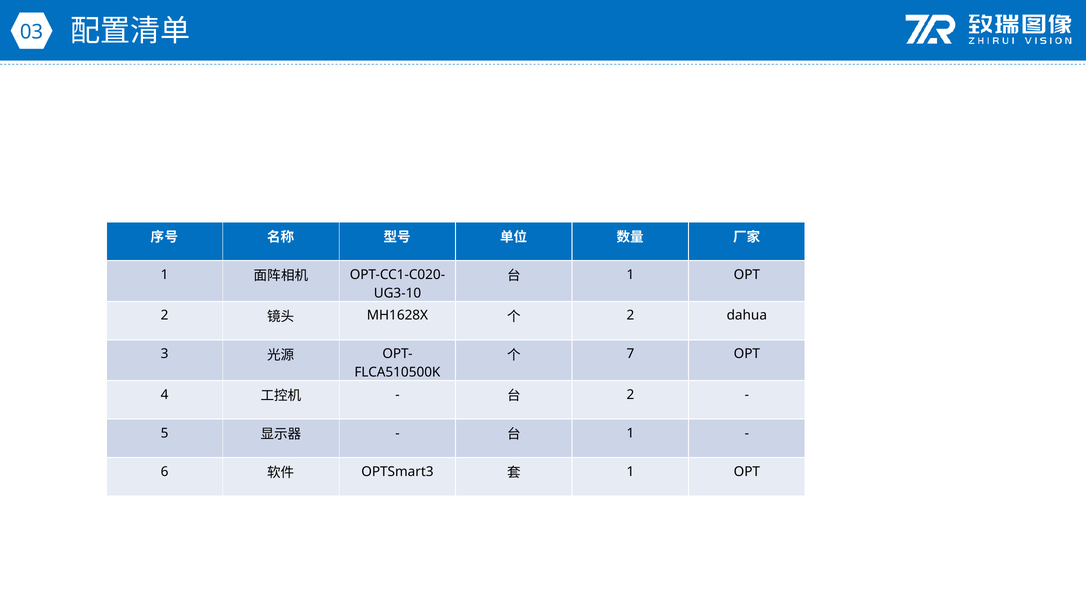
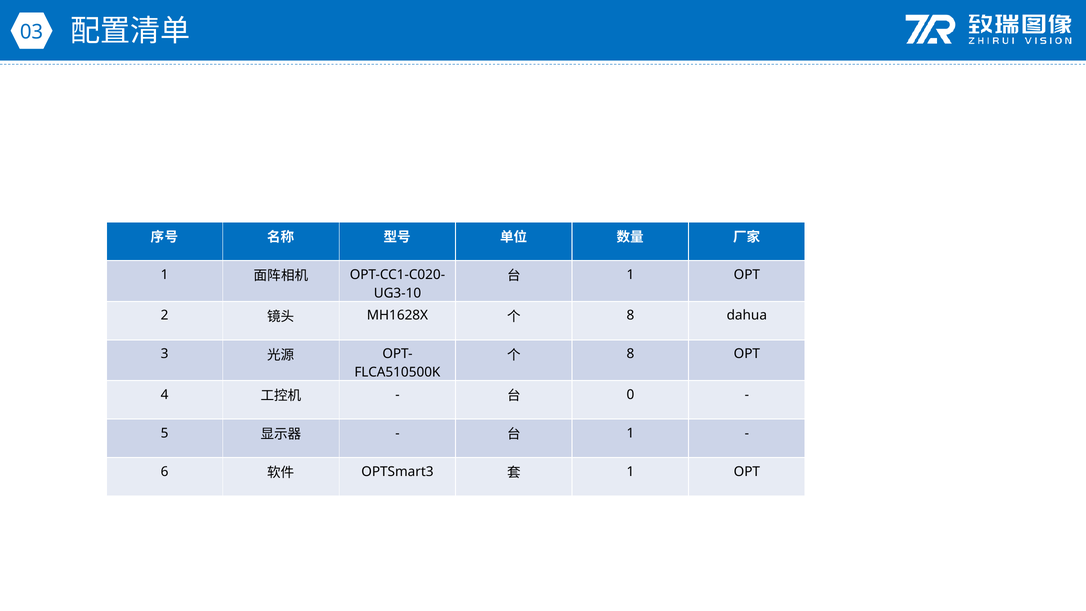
2: 2 -> 8 (630, 315)
7: 7 -> 8 (630, 354)
2: 2 -> 0 (630, 395)
